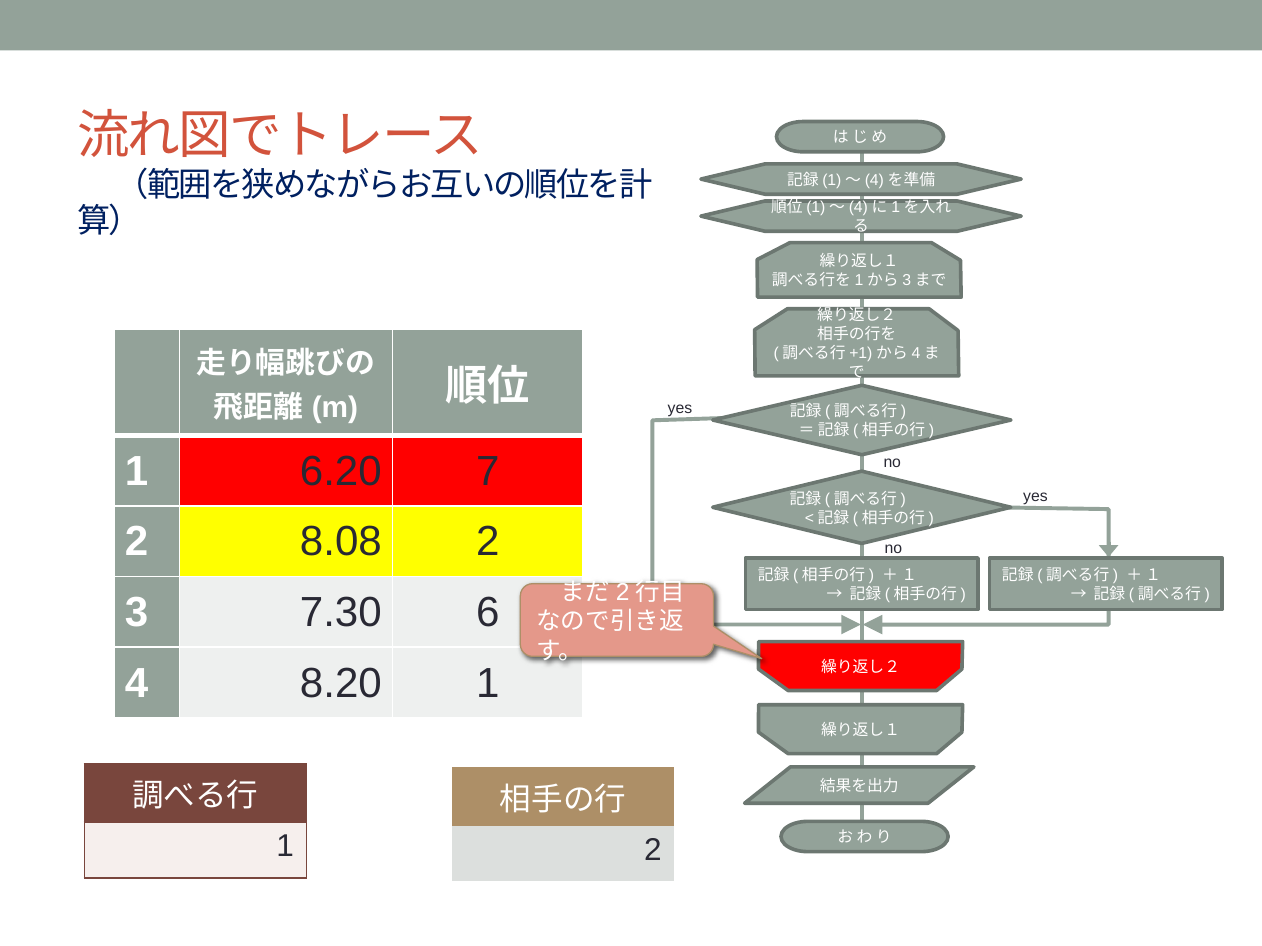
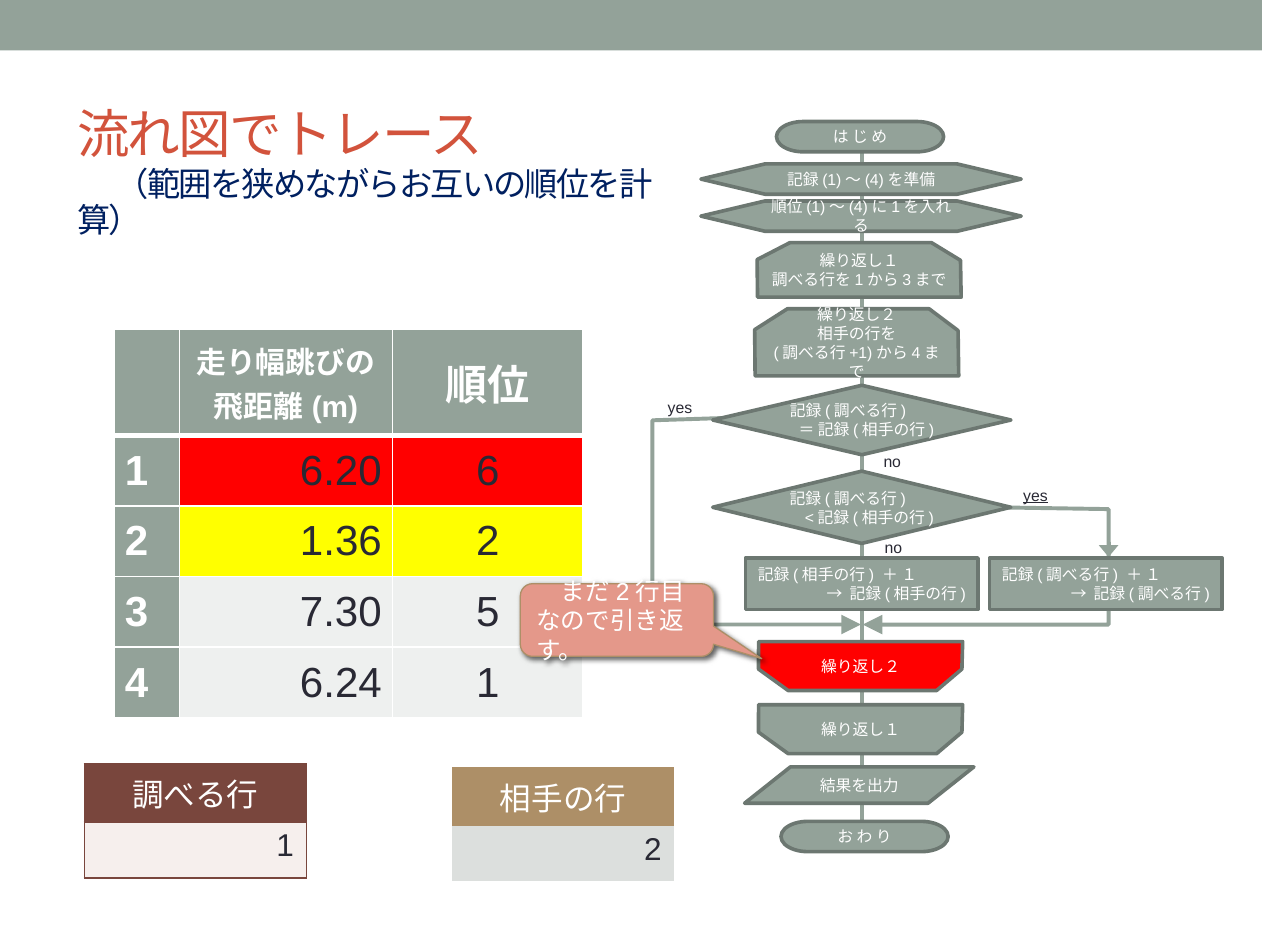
7: 7 -> 6 (488, 472)
yes underline: none -> present (1035, 496)
8.08: 8.08 -> 1.36 (341, 542)
6: 6 -> 5 (488, 613)
8.20: 8.20 -> 6.24 (341, 684)
